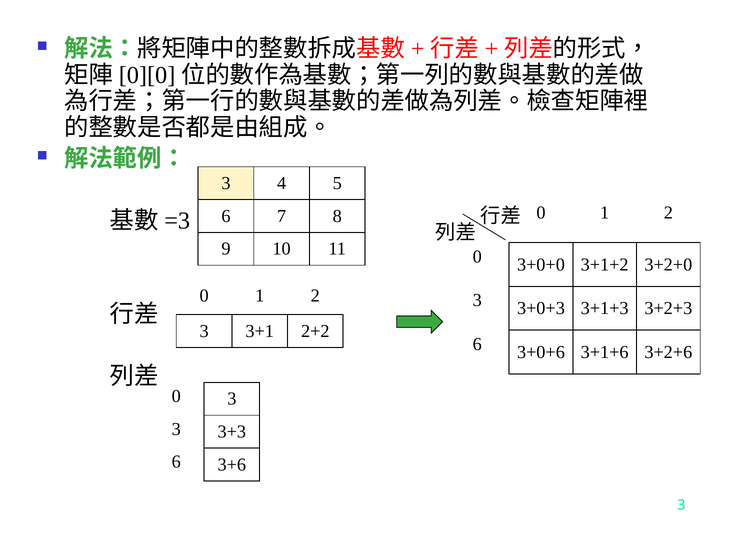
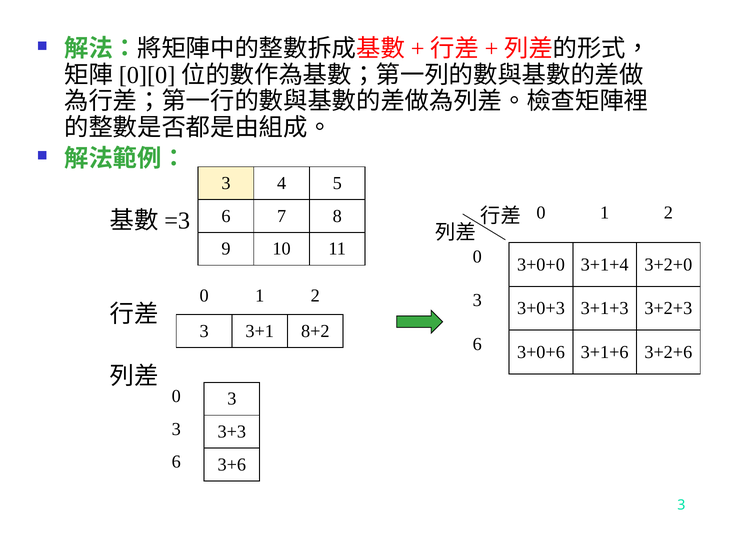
3+1+2: 3+1+2 -> 3+1+4 (605, 265)
2+2: 2+2 -> 8+2 (315, 331)
